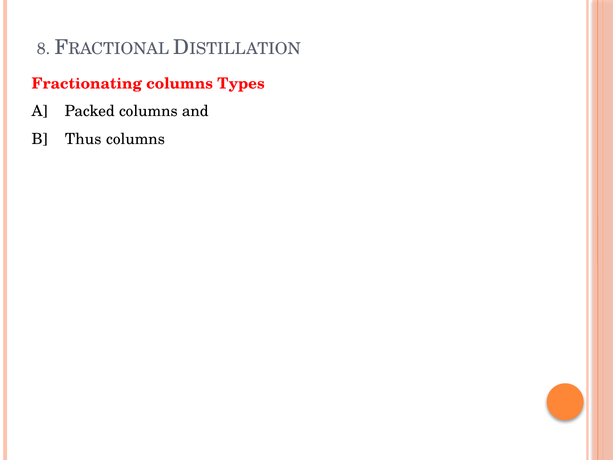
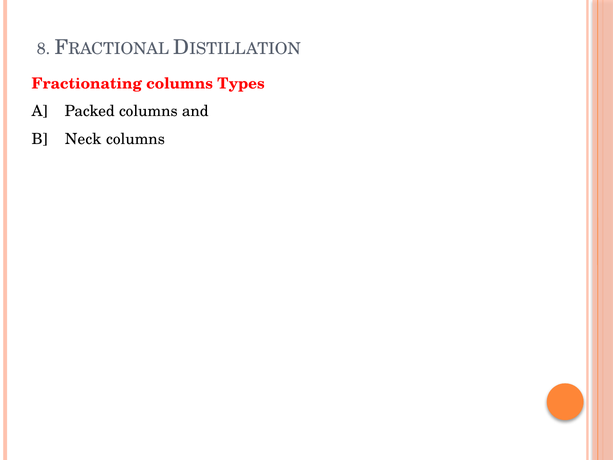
Thus: Thus -> Neck (83, 139)
